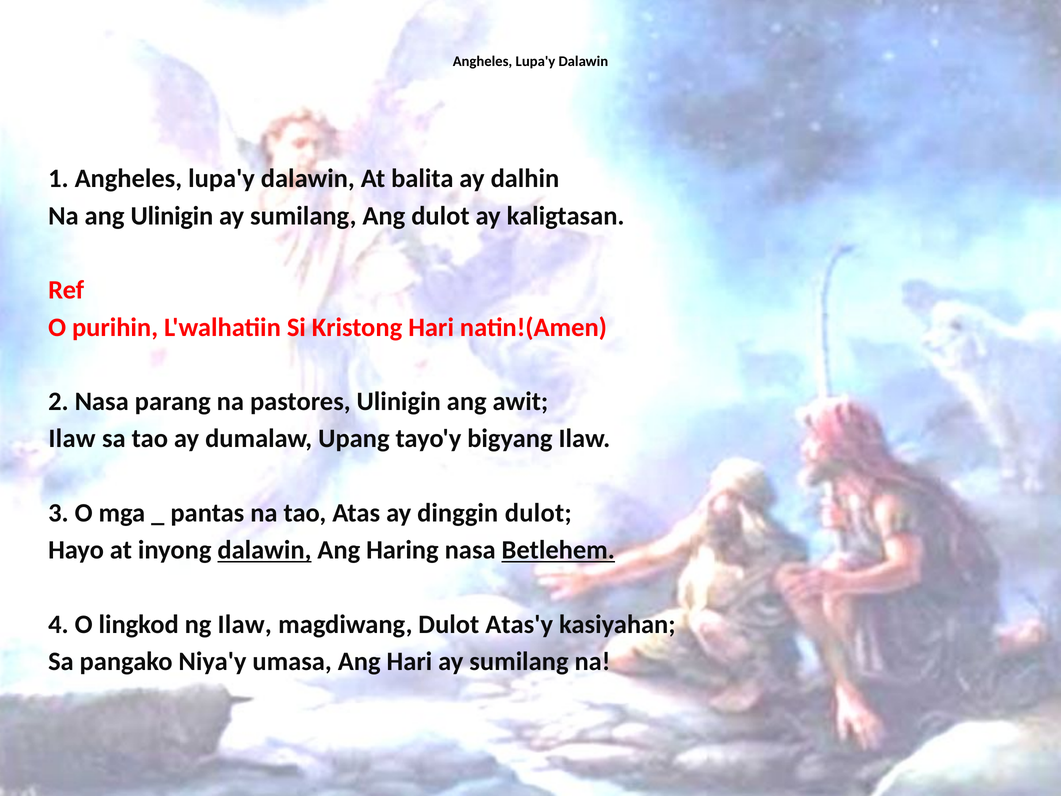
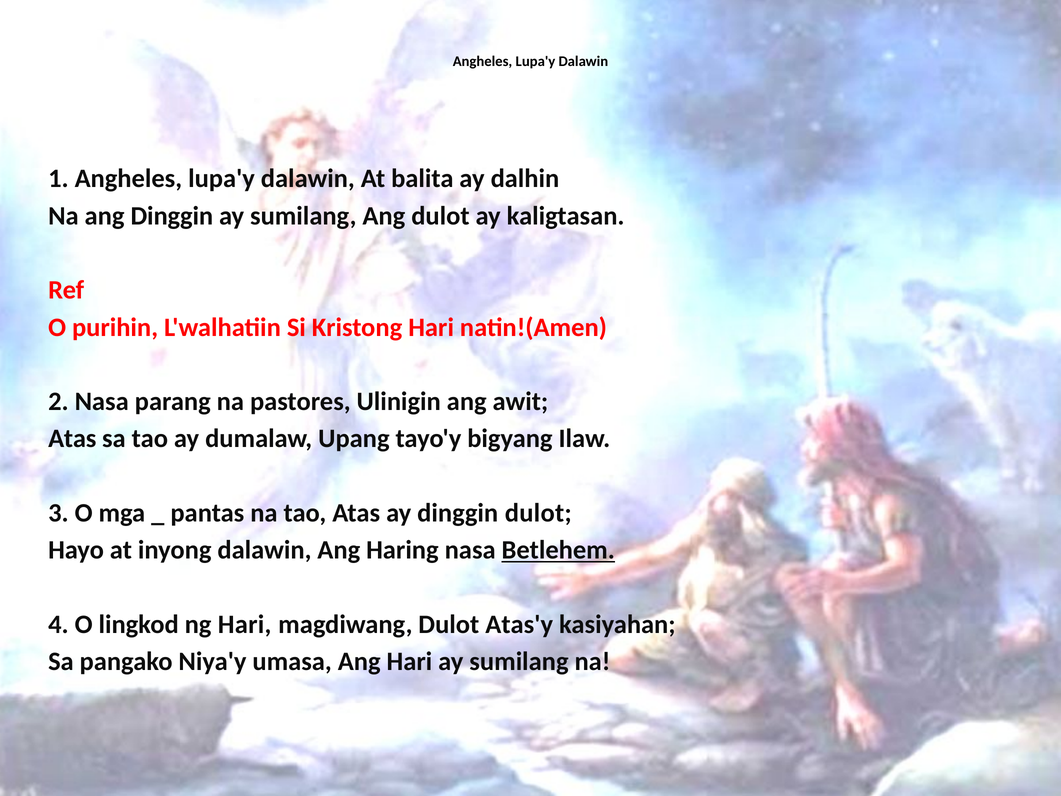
ang Ulinigin: Ulinigin -> Dinggin (172, 216)
Ilaw: Ilaw -> Atas (72, 439)
dalawin underline: present -> none (264, 550)
ng Ilaw: Ilaw -> Hari (245, 624)
